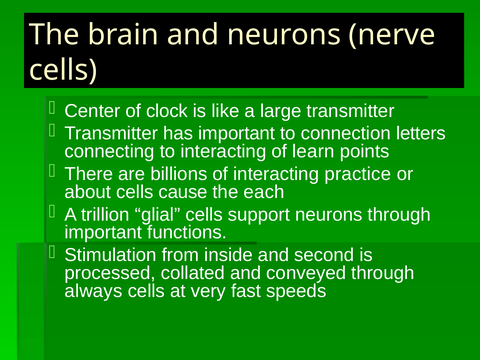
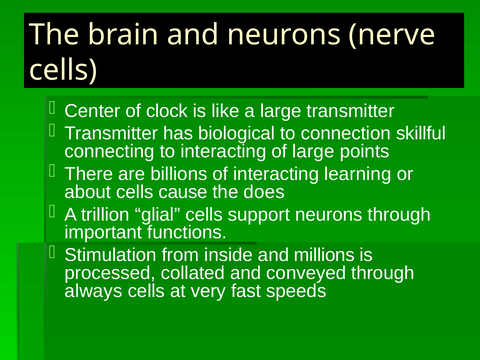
has important: important -> biological (237, 133)
letters: letters -> skillful (421, 133)
of learn: learn -> large (313, 151)
practice: practice -> learning (358, 174)
each: each -> does (264, 192)
second: second -> millions (324, 255)
